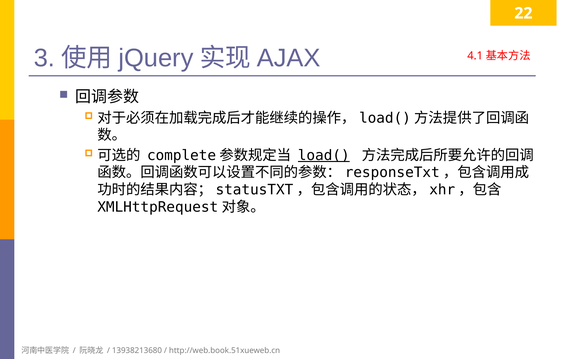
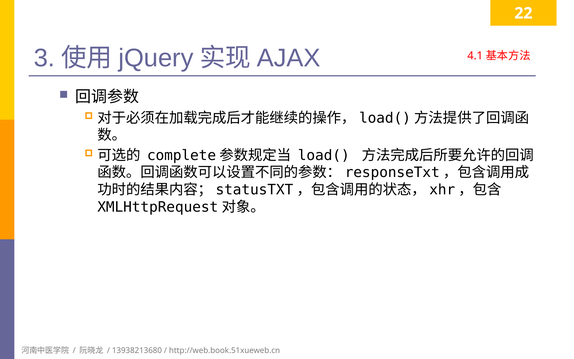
load( underline: present -> none (324, 155)
